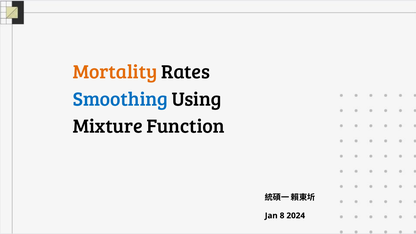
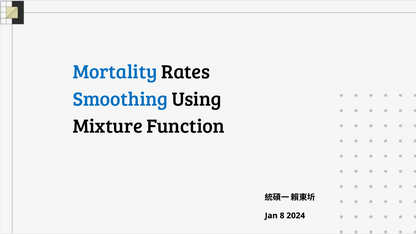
Mortality colour: orange -> blue (115, 72)
